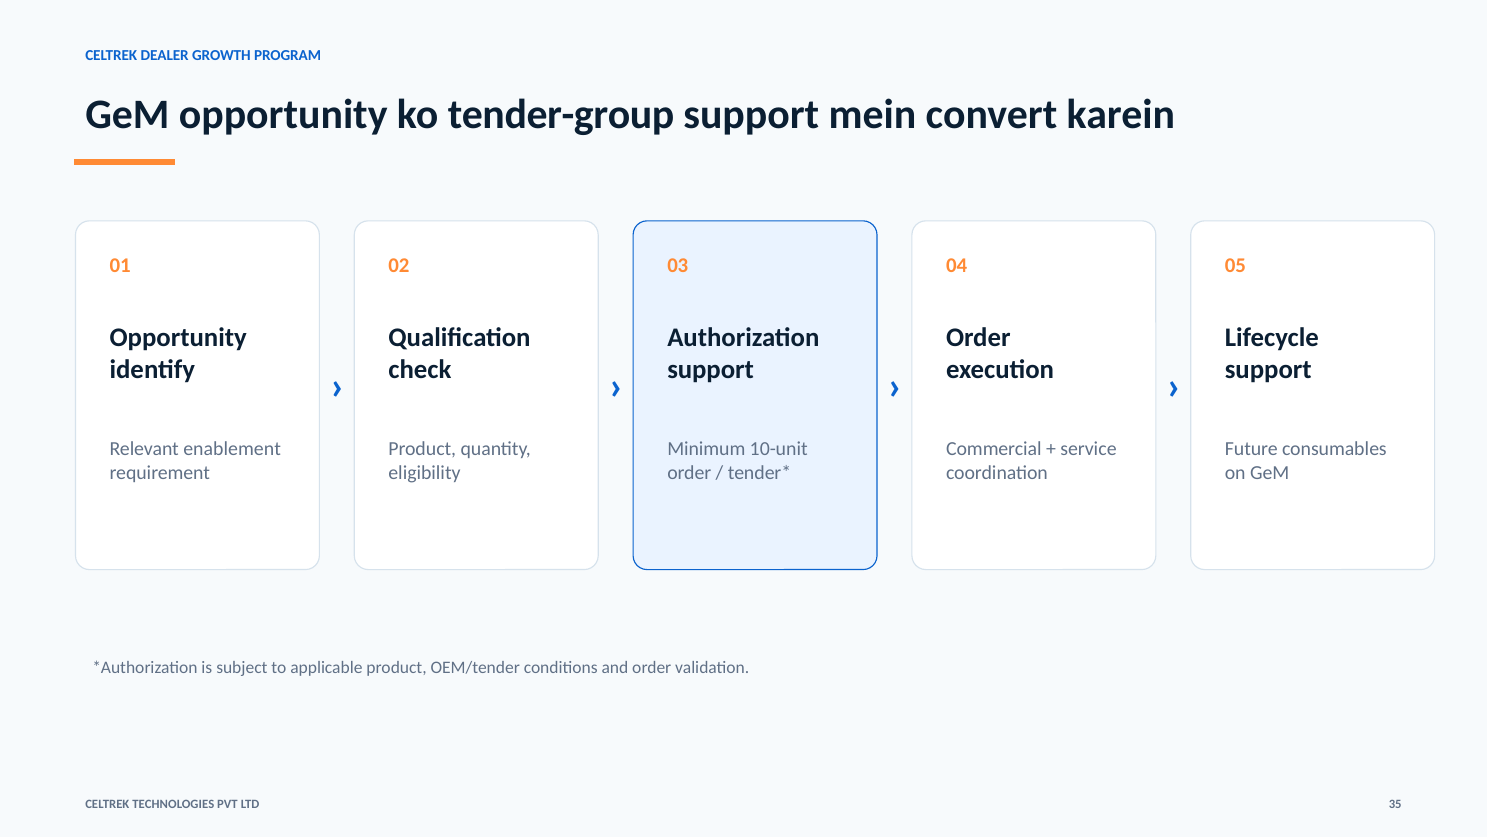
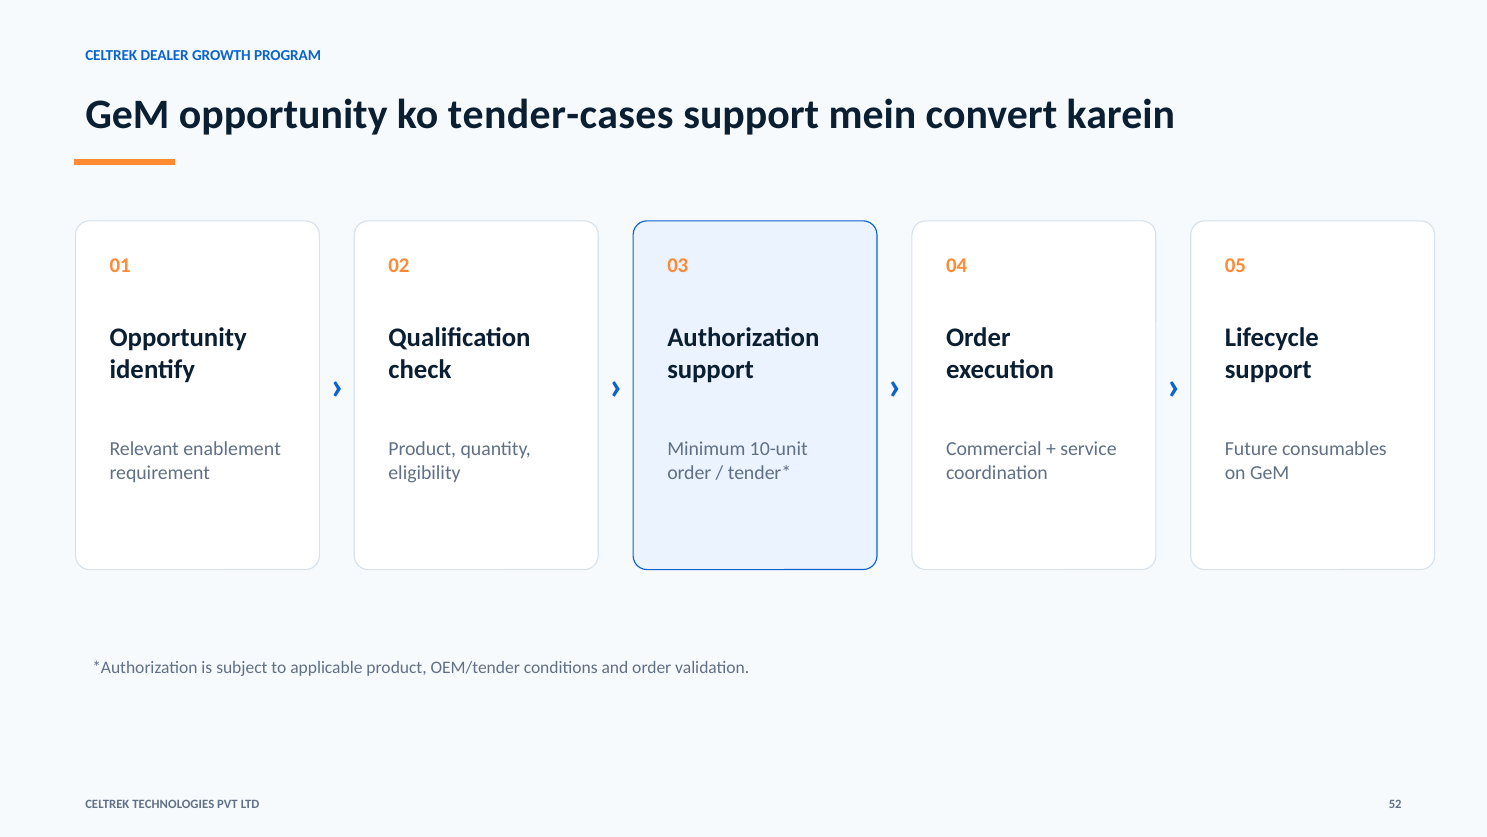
tender-group: tender-group -> tender-cases (561, 115)
35: 35 -> 52 (1395, 804)
